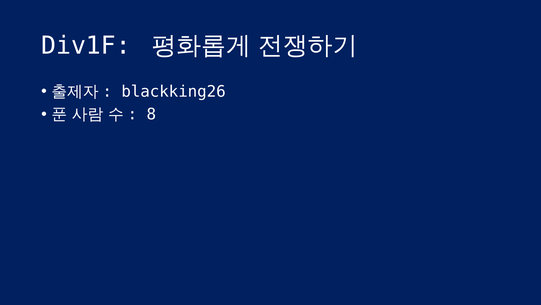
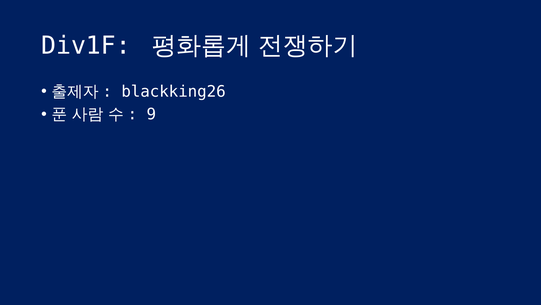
8: 8 -> 9 (151, 114)
